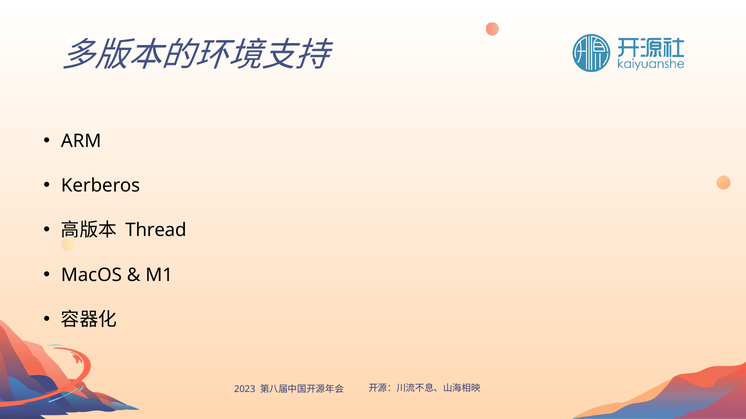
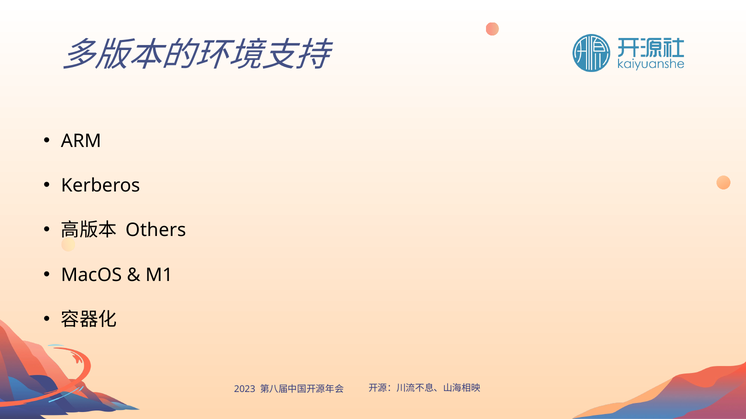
Thread: Thread -> Others (156, 231)
